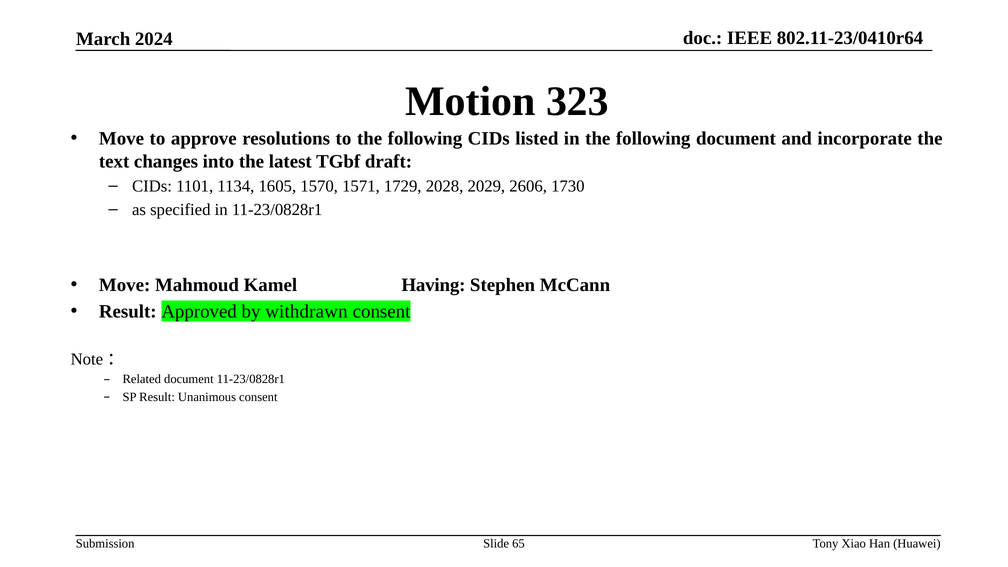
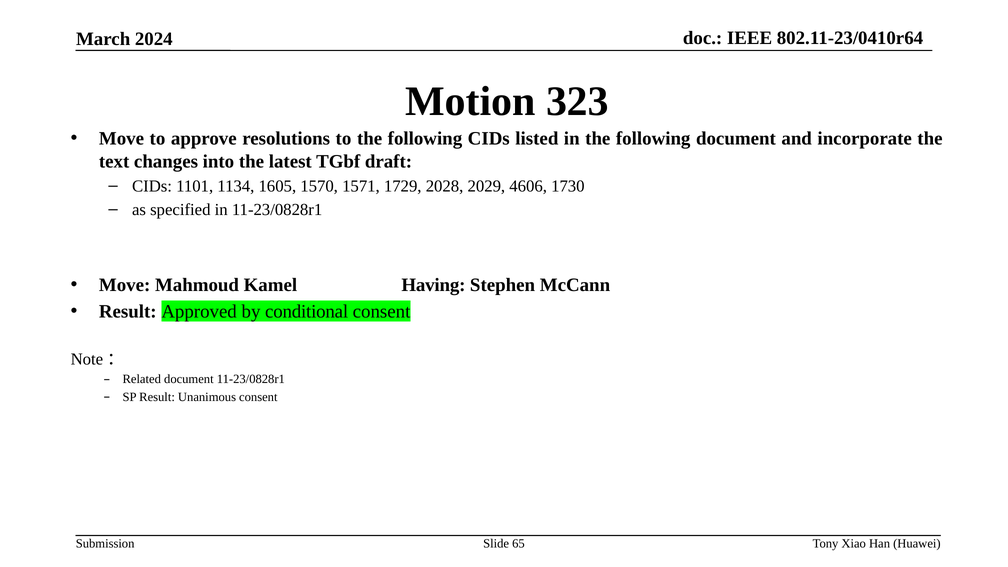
2606: 2606 -> 4606 (528, 186)
withdrawn: withdrawn -> conditional (307, 311)
